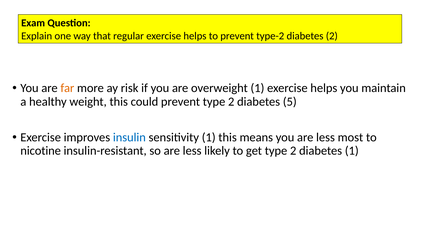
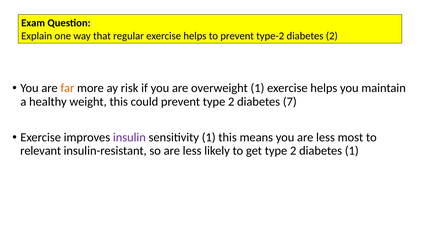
5: 5 -> 7 (290, 101)
insulin colour: blue -> purple (129, 137)
nicotine: nicotine -> relevant (41, 151)
